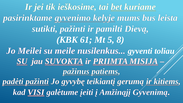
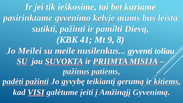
61: 61 -> 41 (86, 40)
5: 5 -> 9 (111, 40)
